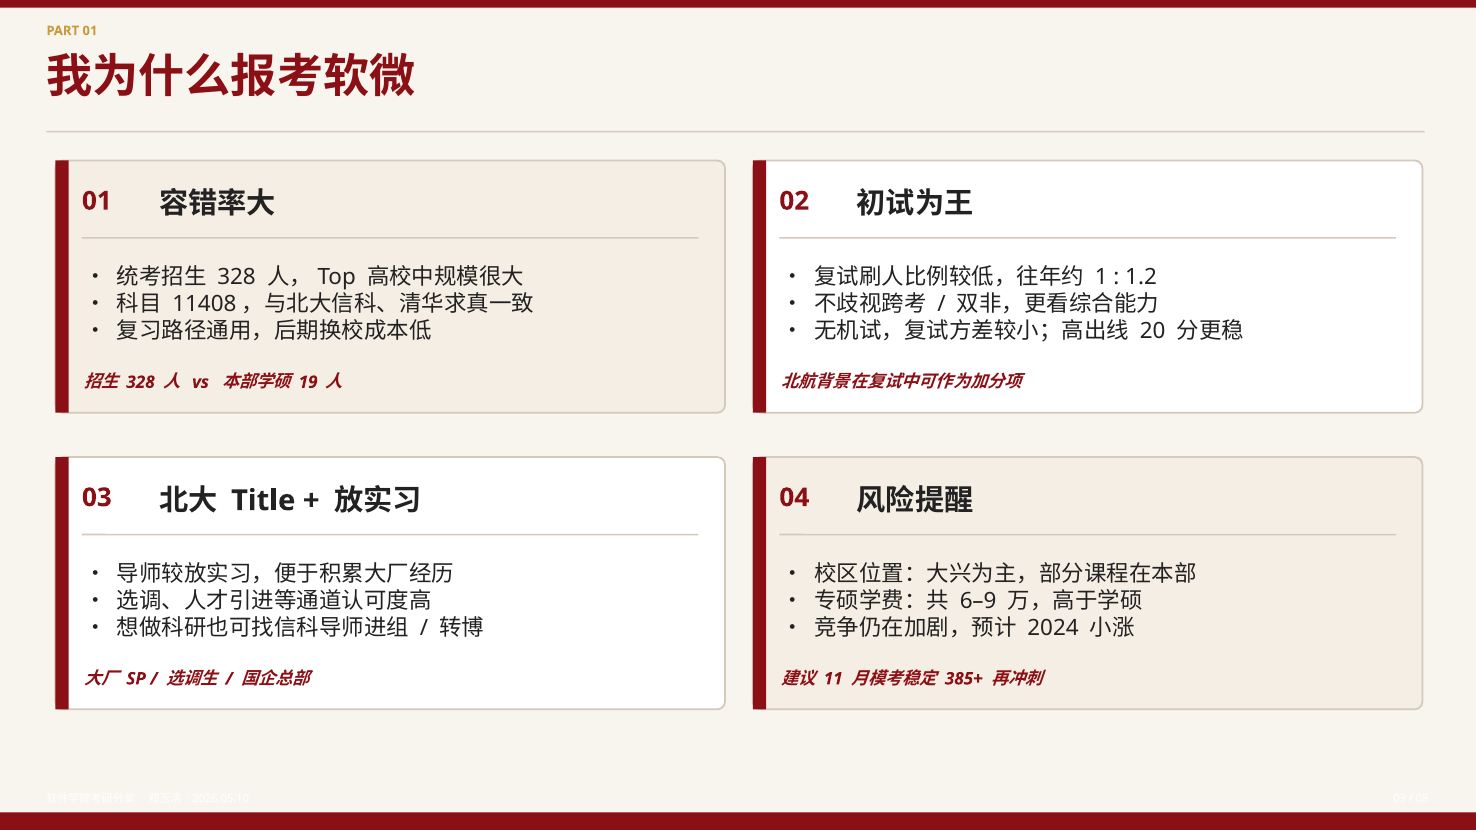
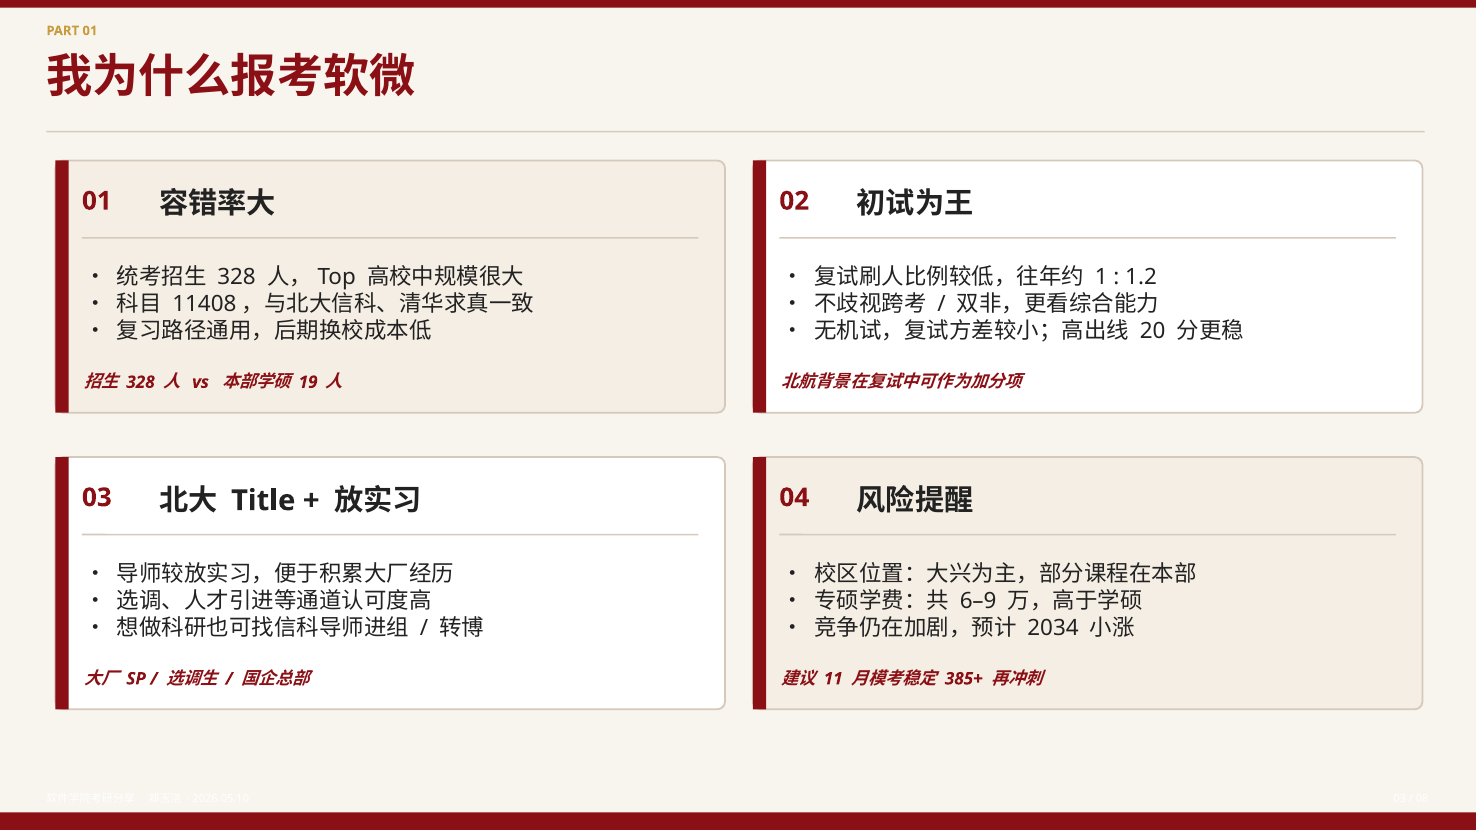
2024: 2024 -> 2034 (1053, 628)
